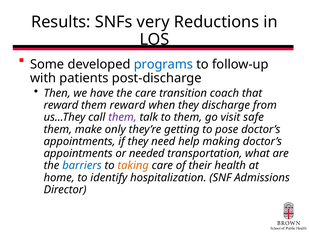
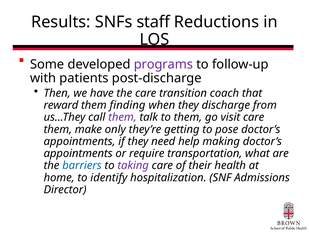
very: very -> staff (153, 22)
programs colour: blue -> purple (163, 64)
them reward: reward -> finding (128, 105)
visit safe: safe -> care (254, 117)
needed: needed -> require (147, 153)
taking colour: orange -> purple (133, 165)
